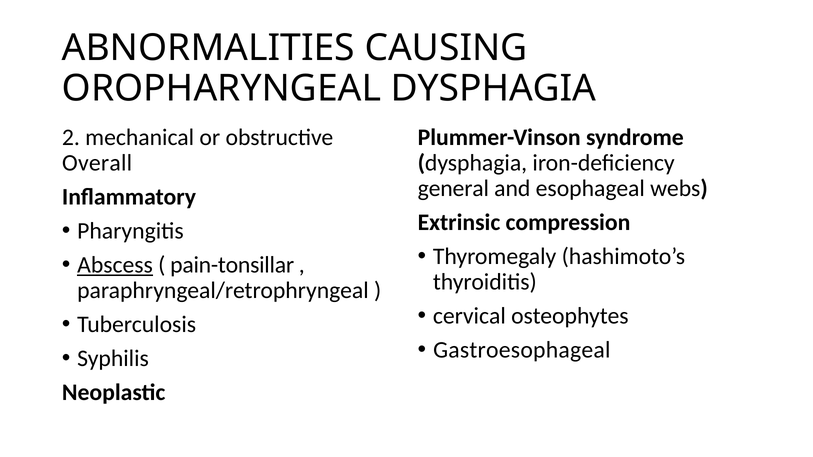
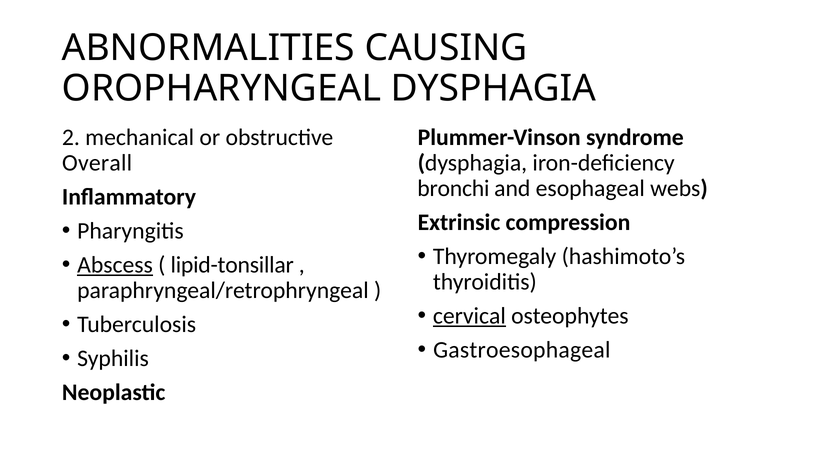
general: general -> bronchi (453, 189)
pain-tonsillar: pain-tonsillar -> lipid-tonsillar (232, 265)
cervical underline: none -> present (469, 316)
